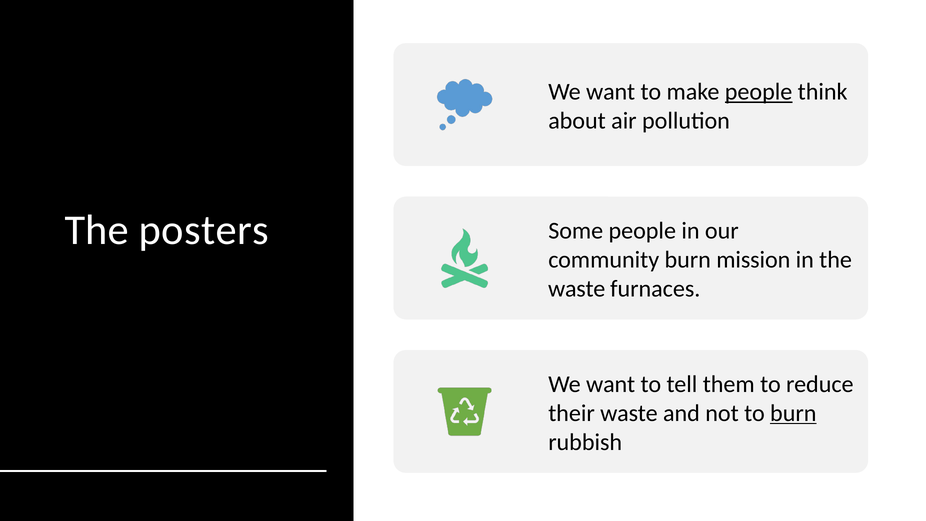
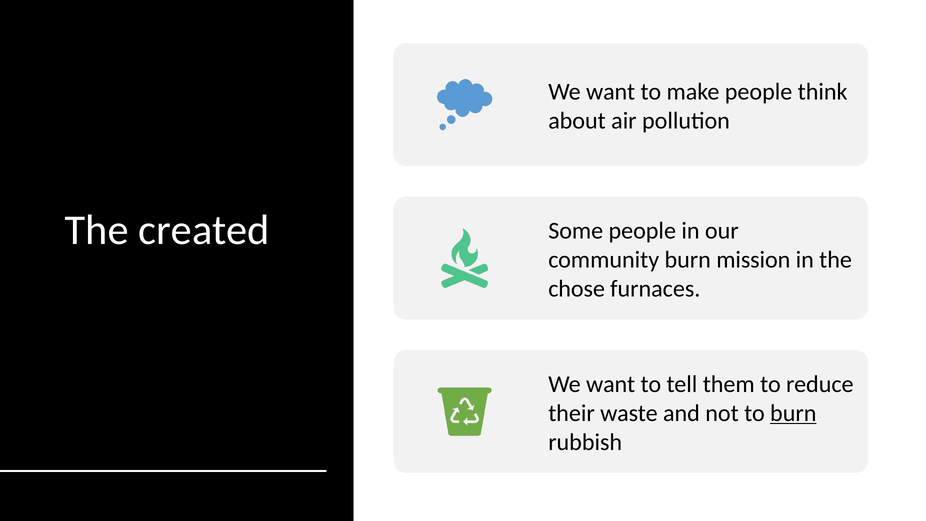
people underline: present -> none (759, 92)
posters: posters -> created (204, 230)
waste: waste -> chose (577, 289)
